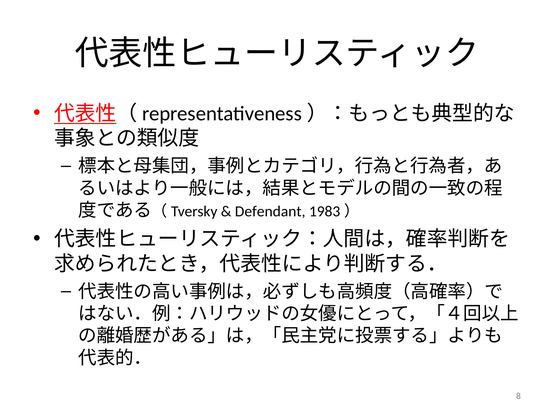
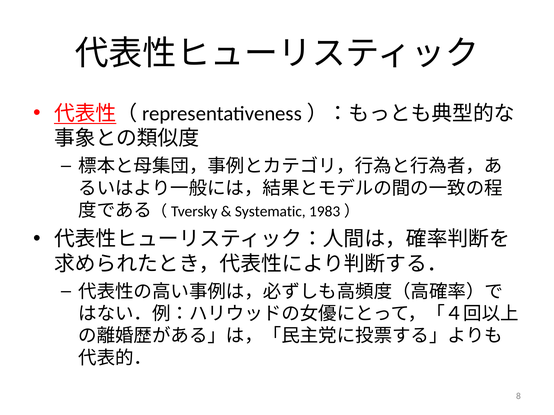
Defendant: Defendant -> Systematic (270, 212)
